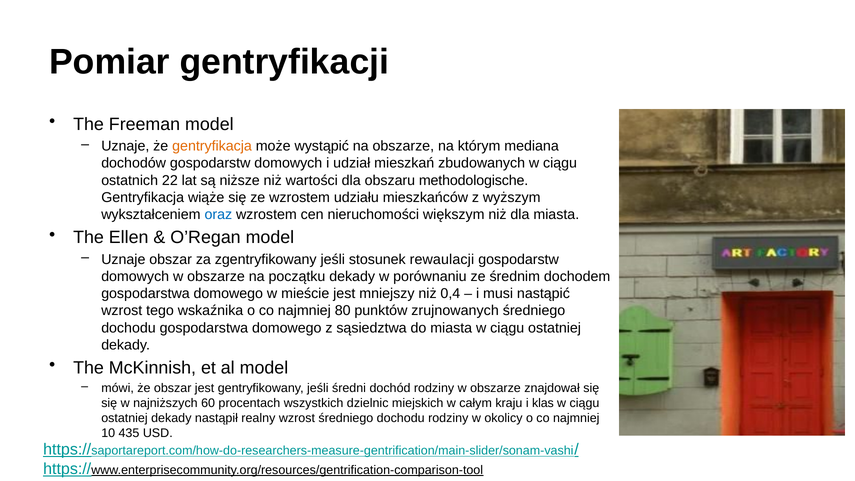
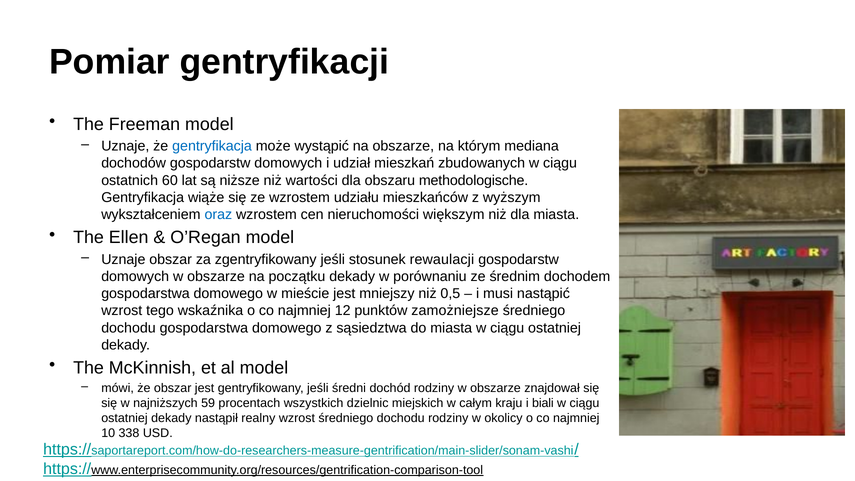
gentryfikacja colour: orange -> blue (212, 146)
22: 22 -> 60 (170, 180)
0,4: 0,4 -> 0,5 (450, 294)
80: 80 -> 12 (343, 311)
zrujnowanych: zrujnowanych -> zamożniejsze (455, 311)
60: 60 -> 59 (208, 403)
klas: klas -> biali (543, 403)
435: 435 -> 338 (129, 433)
